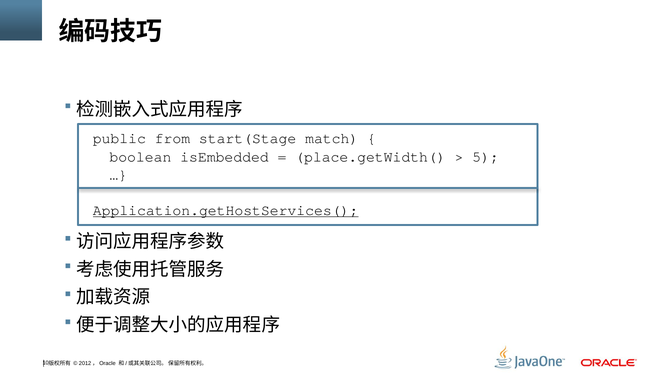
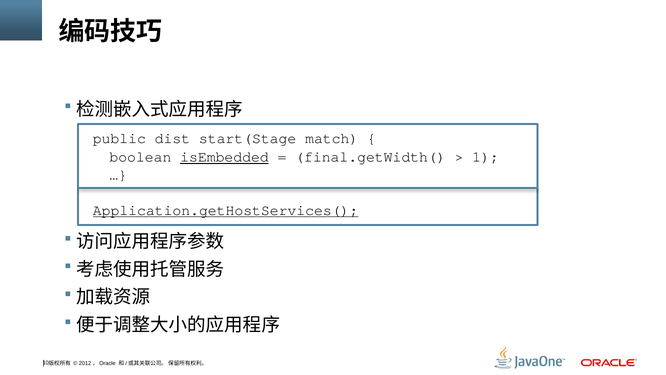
from: from -> dist (172, 138)
isEmbedded underline: none -> present (224, 157)
place.getWidth(: place.getWidth( -> final.getWidth( (370, 157)
5: 5 -> 1 (485, 157)
